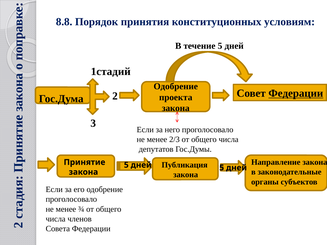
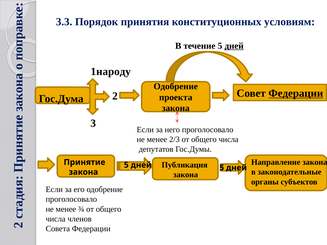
8.8: 8.8 -> 3.3 (64, 22)
дней underline: none -> present (234, 46)
1стадий: 1стадий -> 1народу (111, 72)
